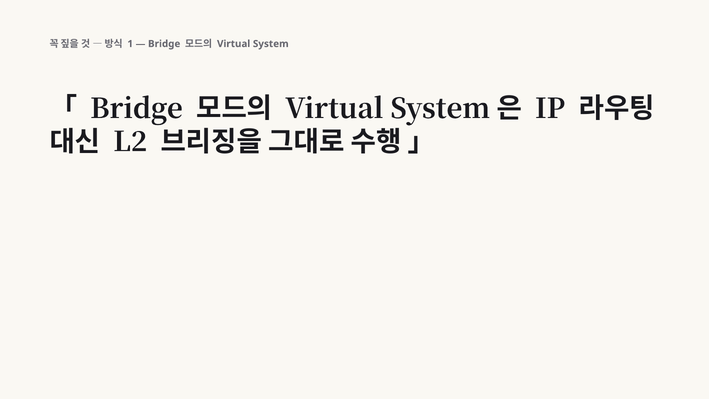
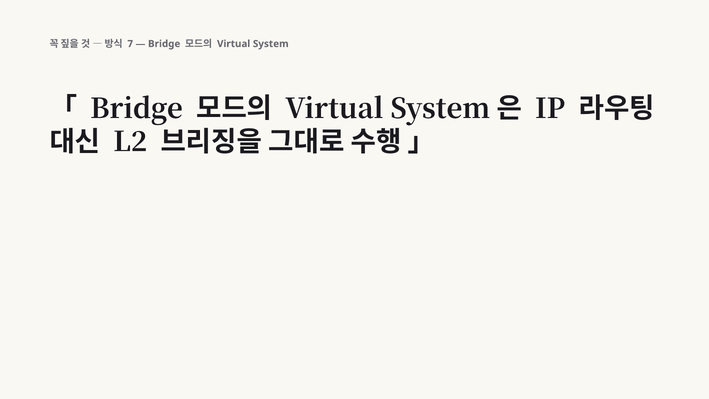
1: 1 -> 7 (130, 44)
